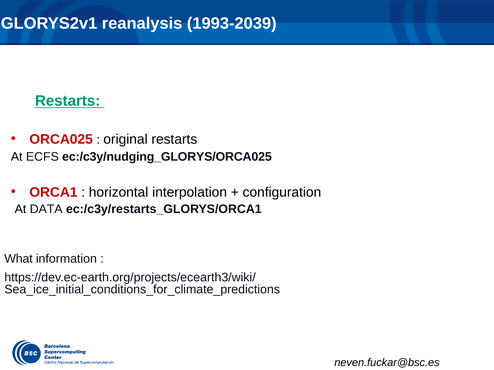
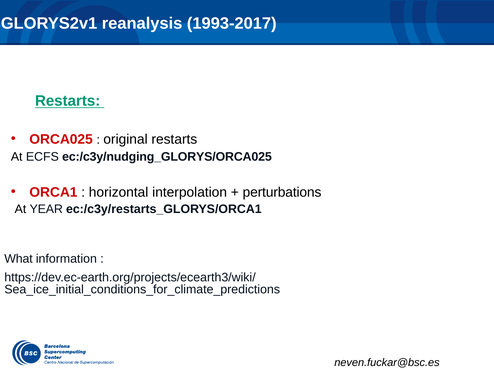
1993-2039: 1993-2039 -> 1993-2017 (232, 24)
configuration: configuration -> perturbations (282, 193)
DATA: DATA -> YEAR (46, 209)
